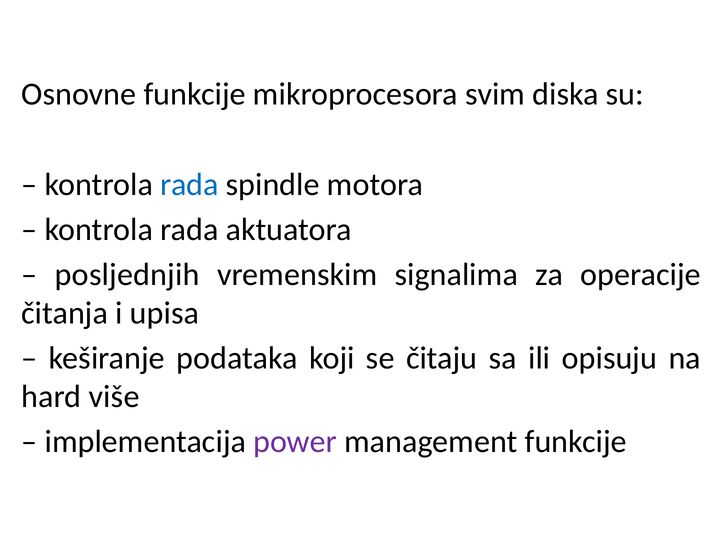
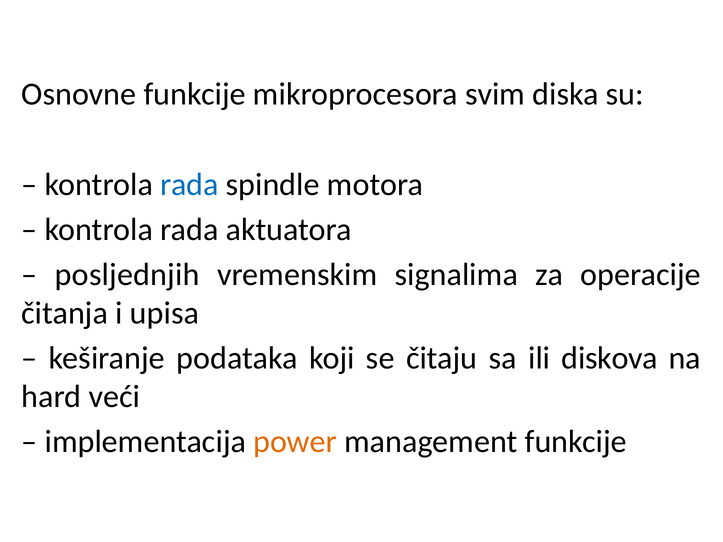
opisuju: opisuju -> diskova (610, 358)
više: više -> veći (114, 397)
power colour: purple -> orange (295, 442)
